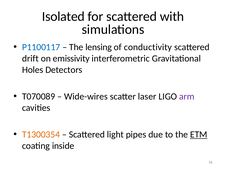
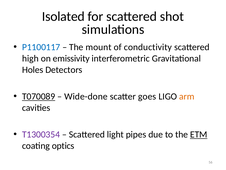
with: with -> shot (172, 16)
lensing: lensing -> mount (99, 47)
drift: drift -> high (30, 58)
T070089 underline: none -> present (39, 96)
Wide-wires: Wide-wires -> Wide-done (86, 96)
laser: laser -> goes (147, 96)
arm colour: purple -> orange (187, 96)
T1300354 colour: orange -> purple (41, 134)
inside: inside -> optics (63, 145)
